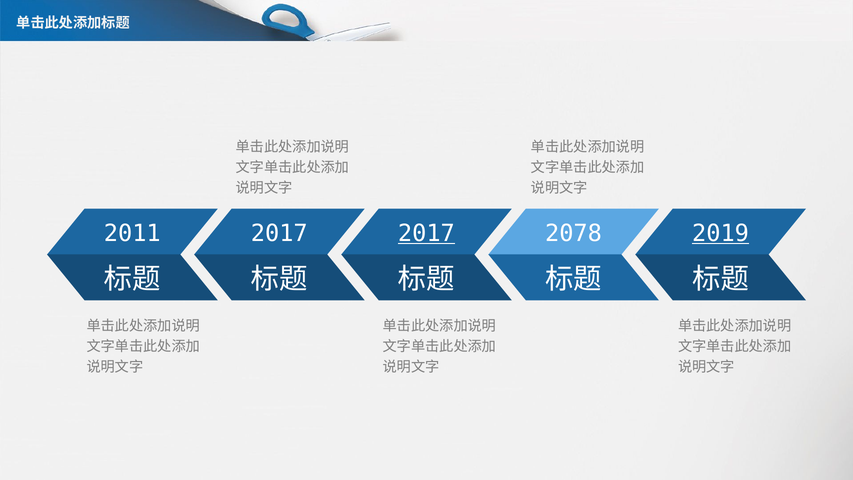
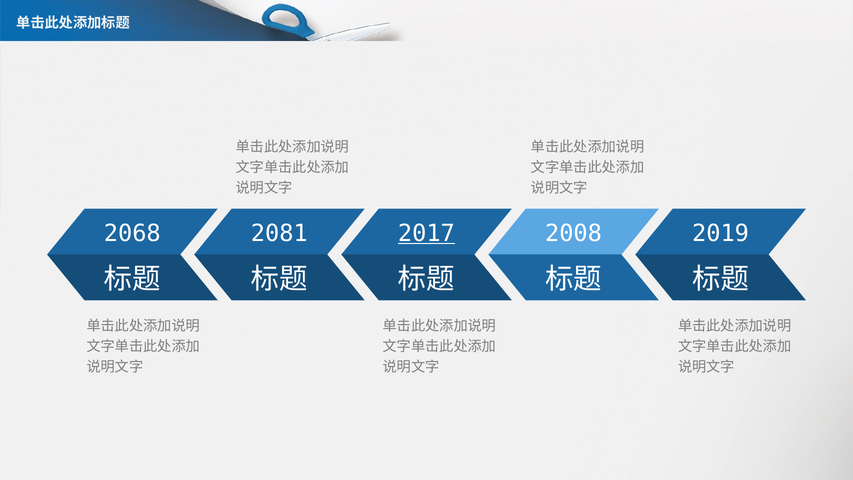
2011: 2011 -> 2068 (132, 233)
2017: 2017 -> 2081 (279, 233)
2078: 2078 -> 2008 (573, 233)
2019 underline: present -> none (721, 233)
